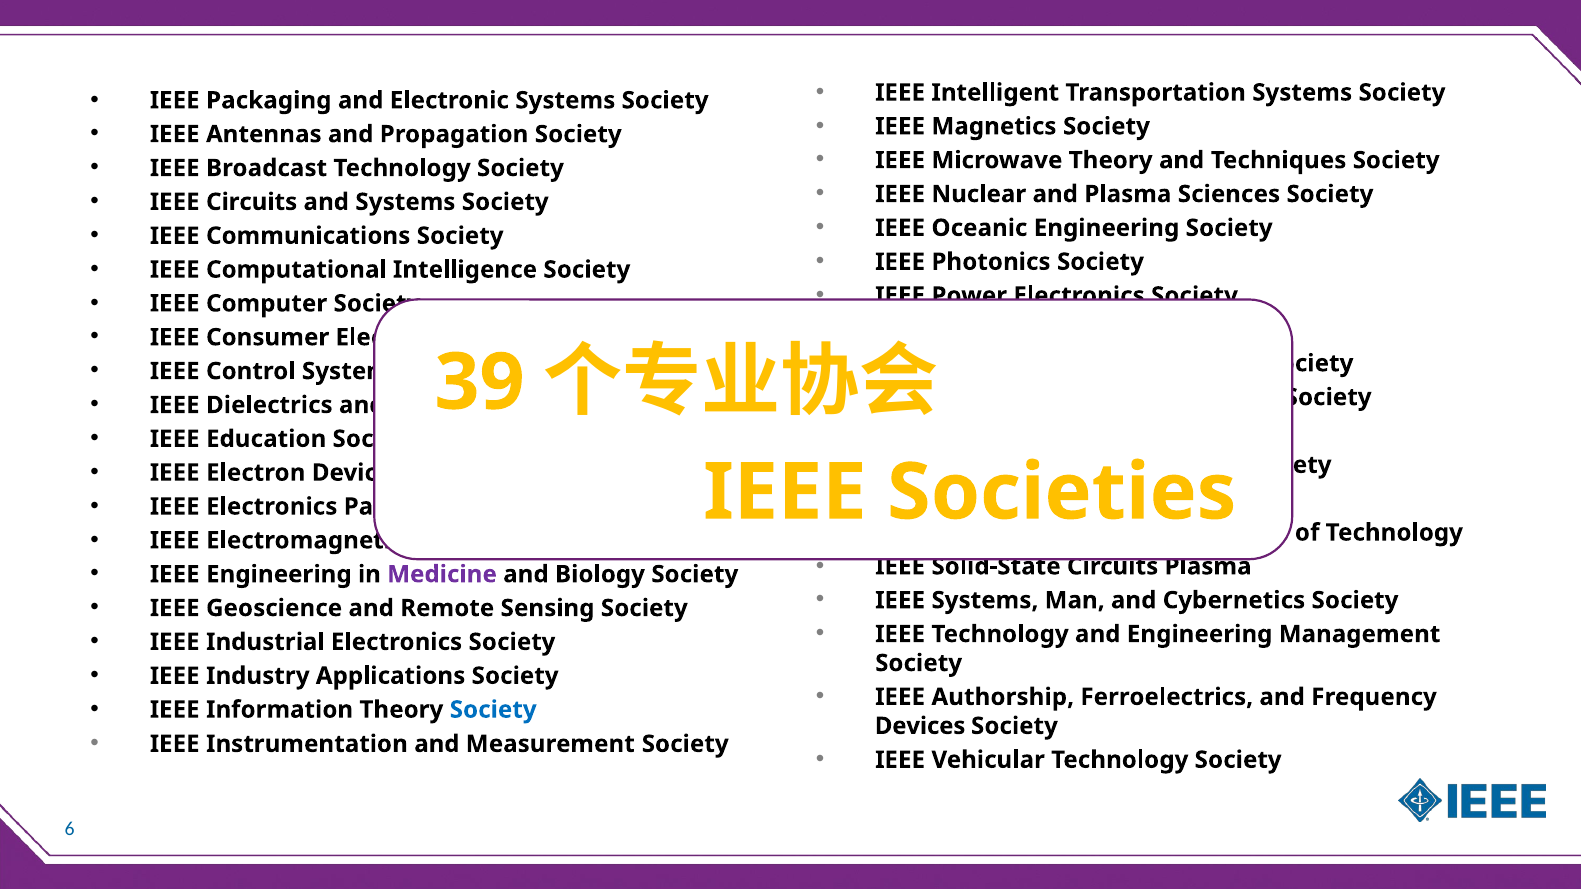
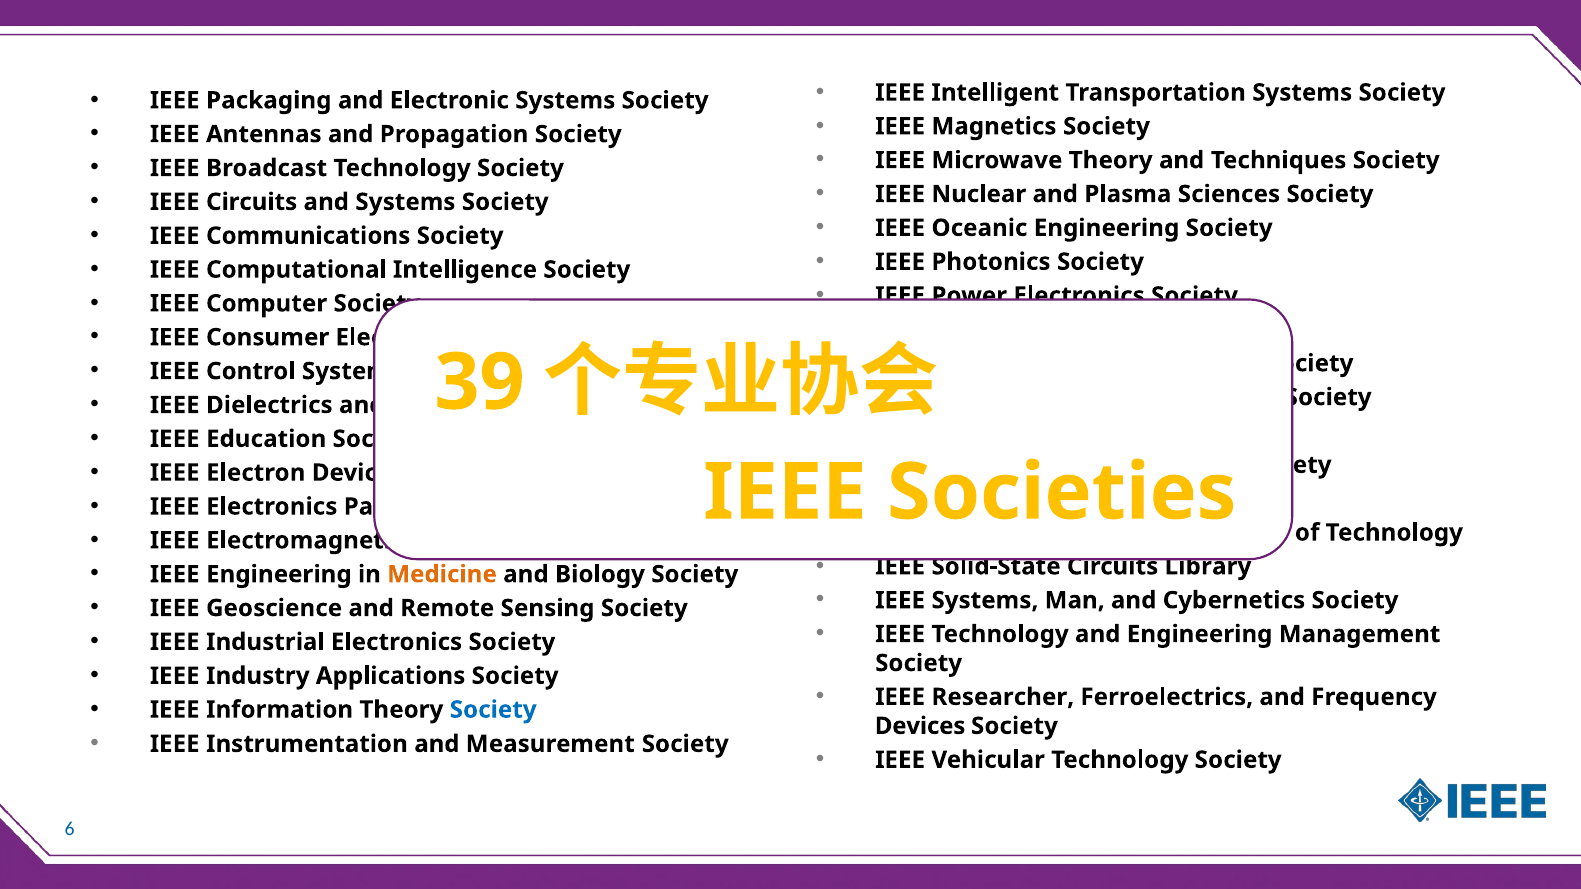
Circuits Plasma: Plasma -> Library (1208, 567)
Medicine colour: purple -> orange (442, 575)
Authorship: Authorship -> Researcher (1003, 697)
